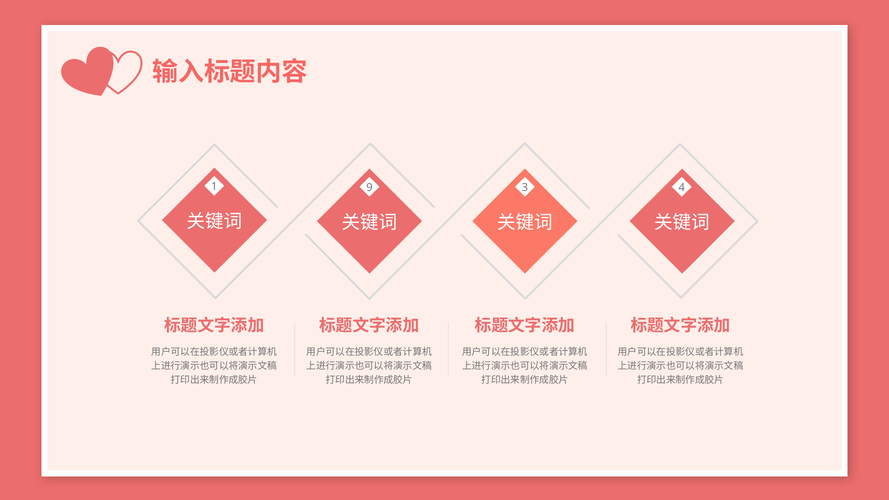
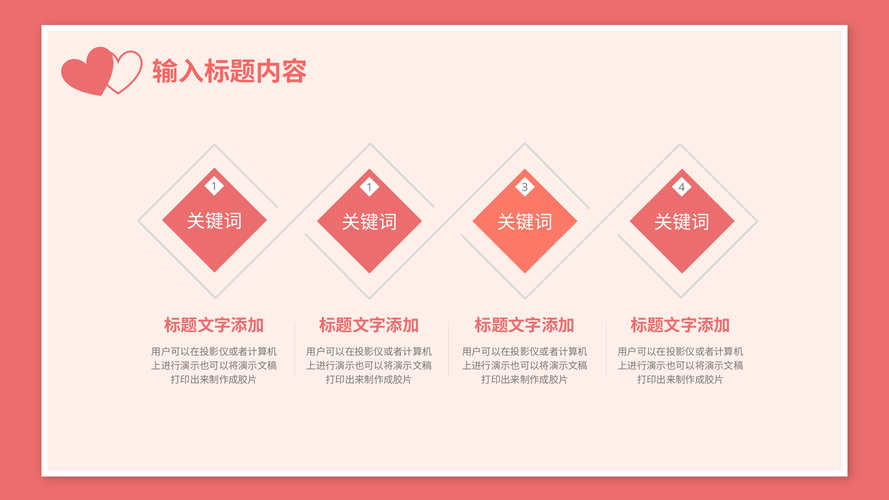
1 9: 9 -> 1 (369, 188)
